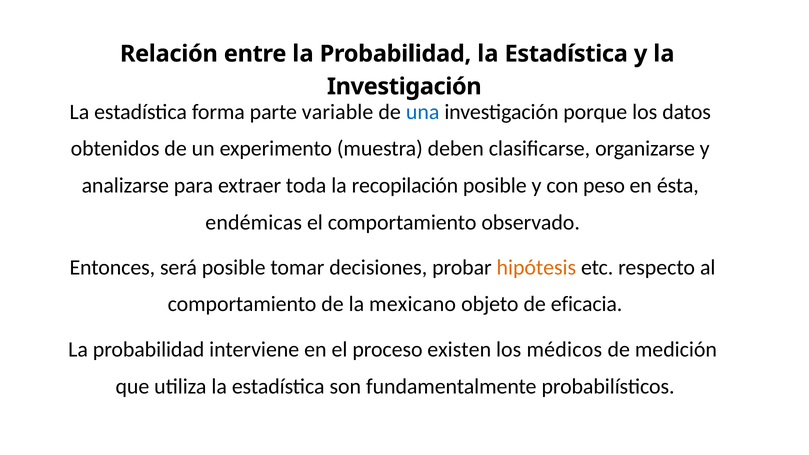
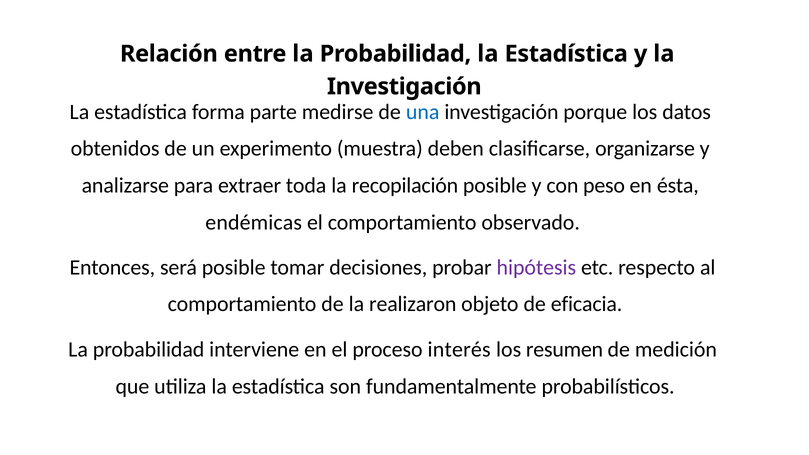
variable: variable -> medirse (338, 112)
hipótesis colour: orange -> purple (536, 268)
mexicano: mexicano -> realizaron (413, 304)
existen: existen -> interés (459, 350)
médicos: médicos -> resumen (565, 350)
